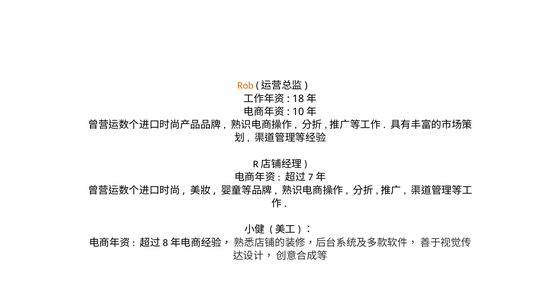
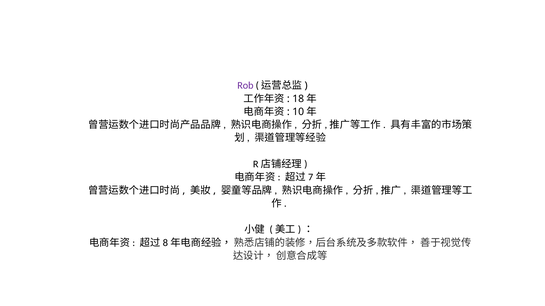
Rob colour: orange -> purple (245, 86)
